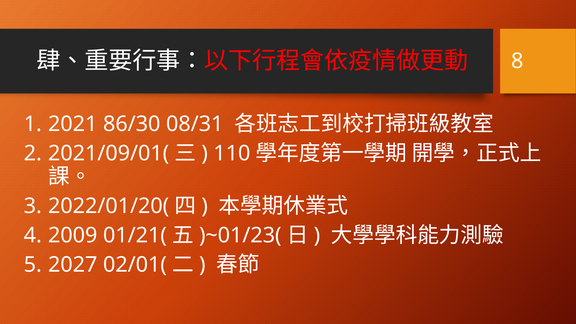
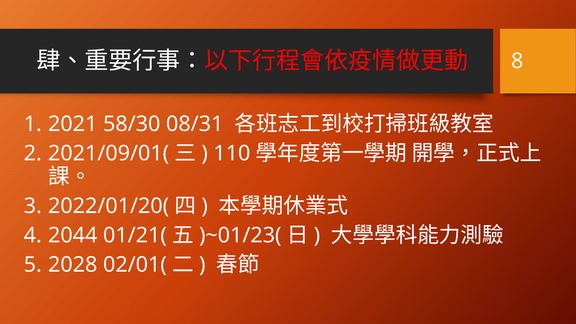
86/30: 86/30 -> 58/30 (132, 124)
2009: 2009 -> 2044 (73, 235)
2027: 2027 -> 2028 (73, 265)
